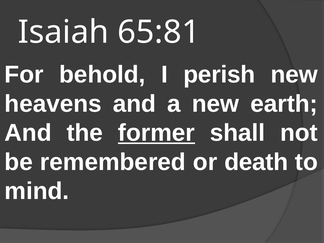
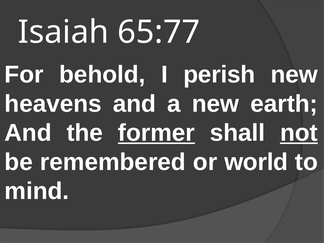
65:81: 65:81 -> 65:77 (159, 32)
not underline: none -> present (299, 133)
death: death -> world (256, 162)
